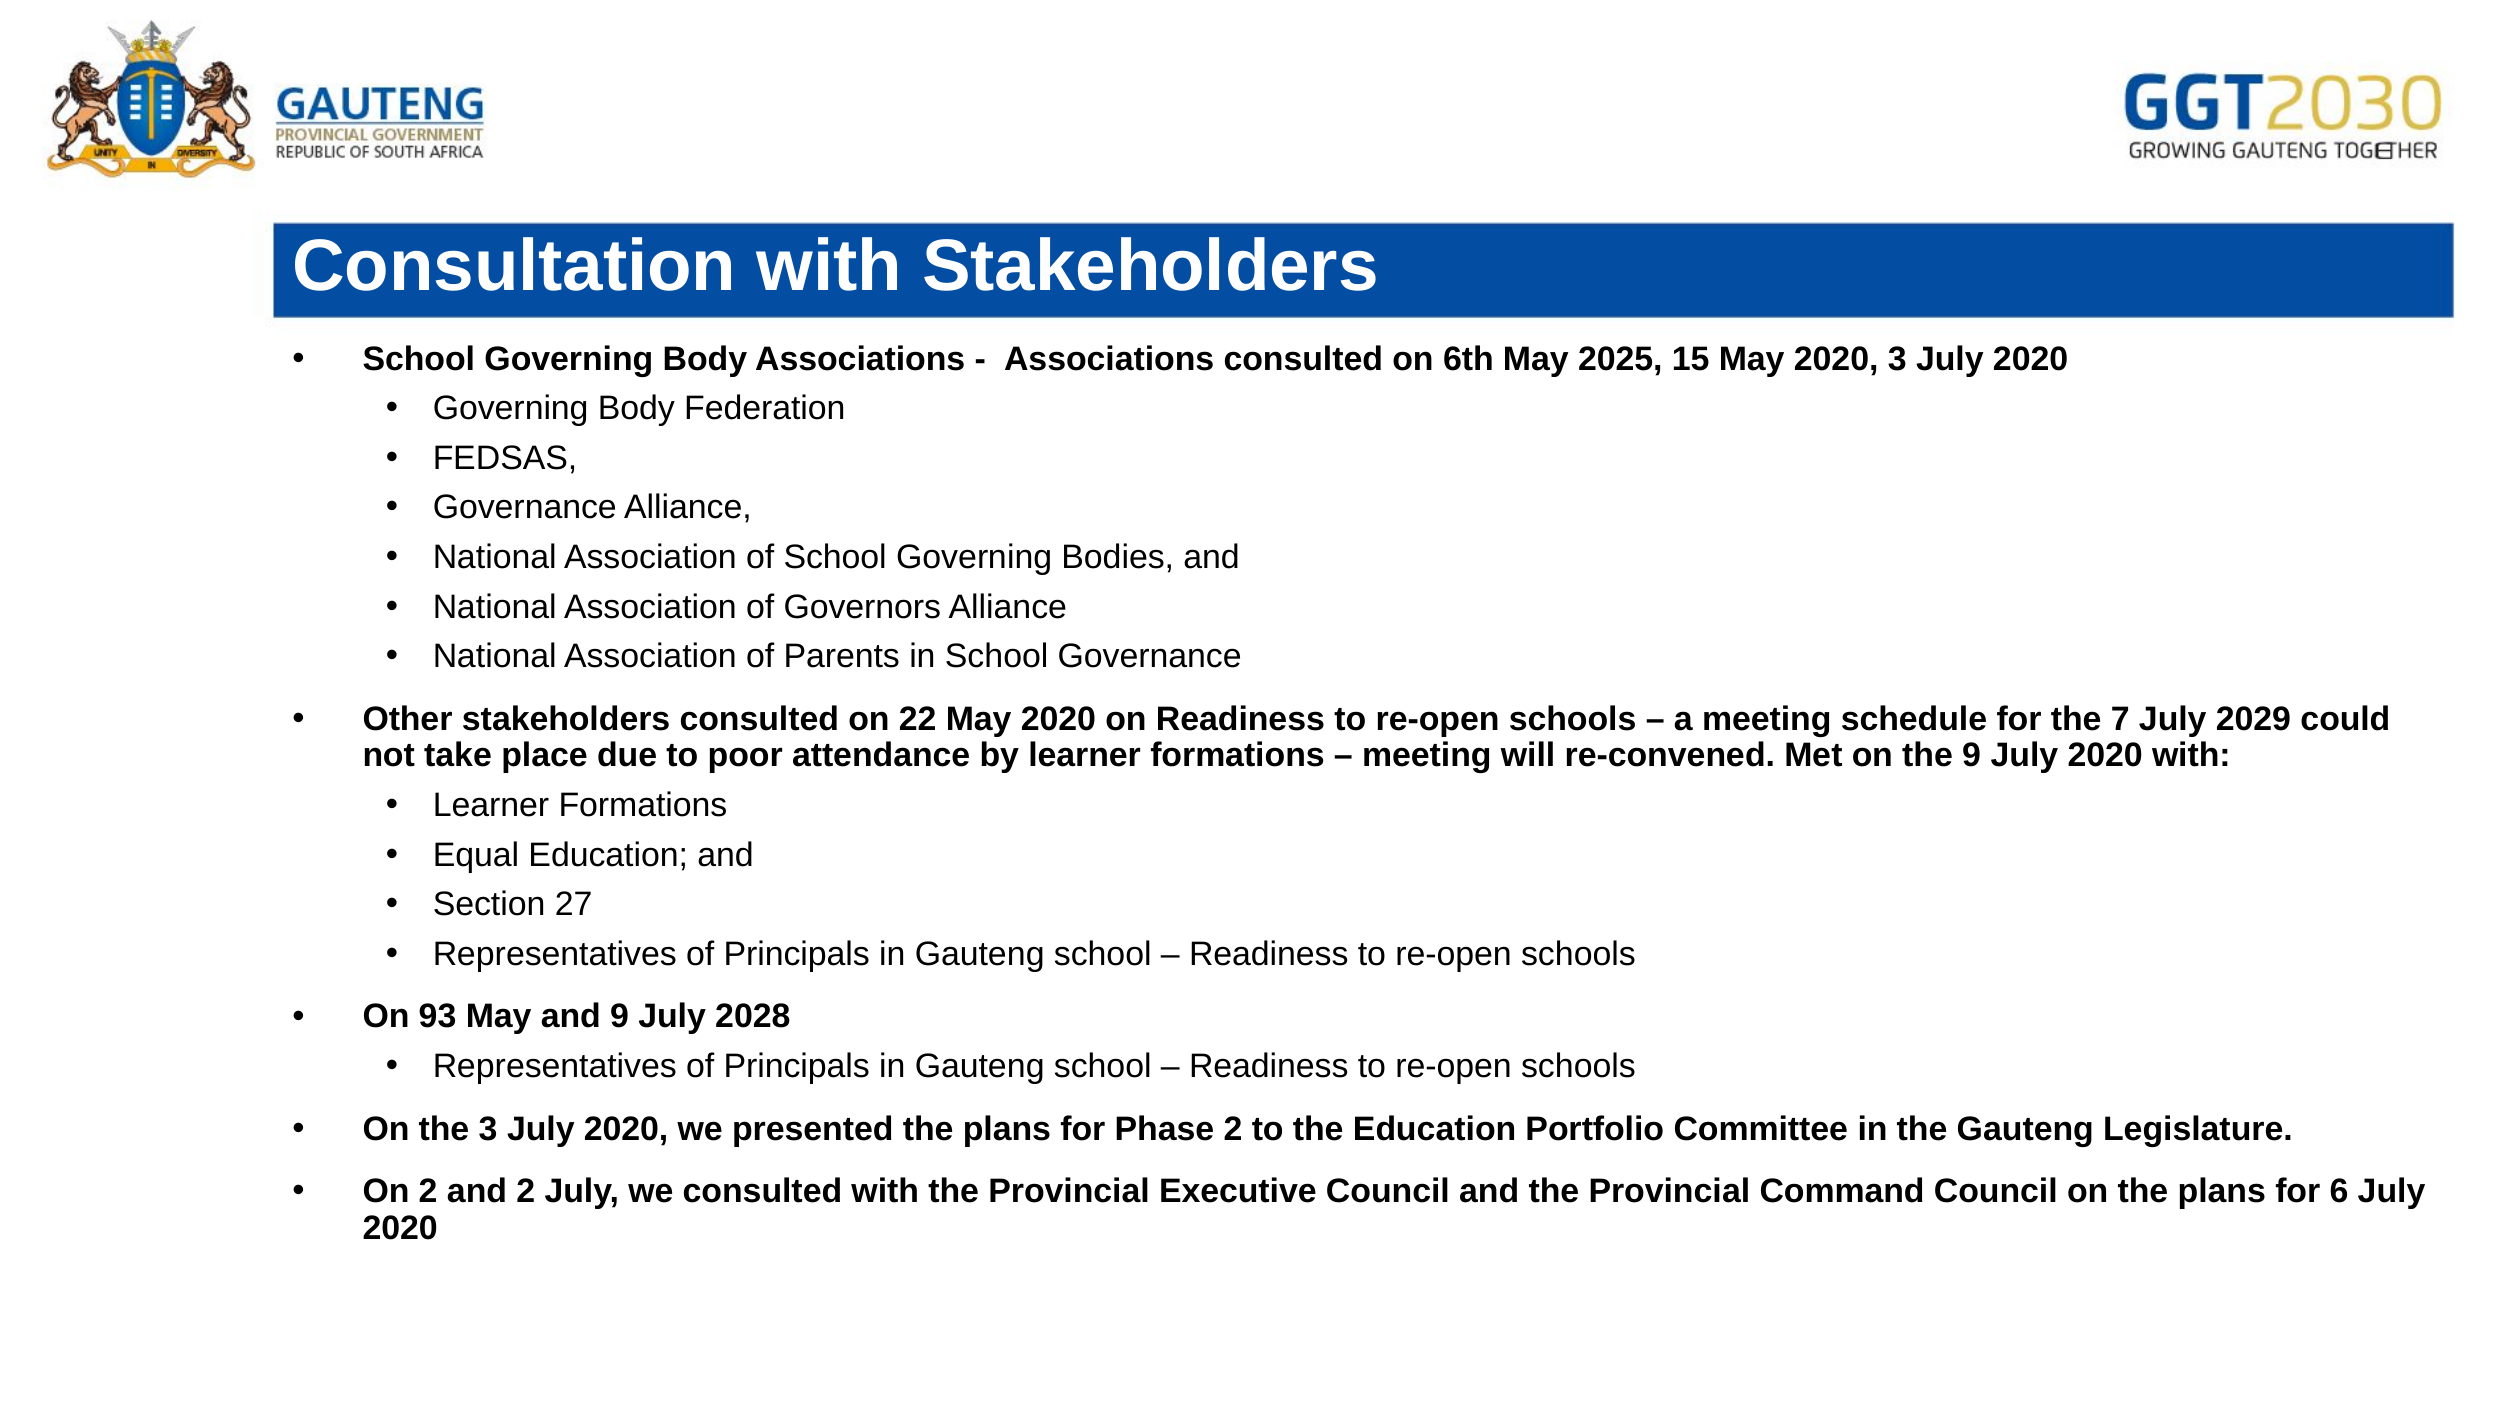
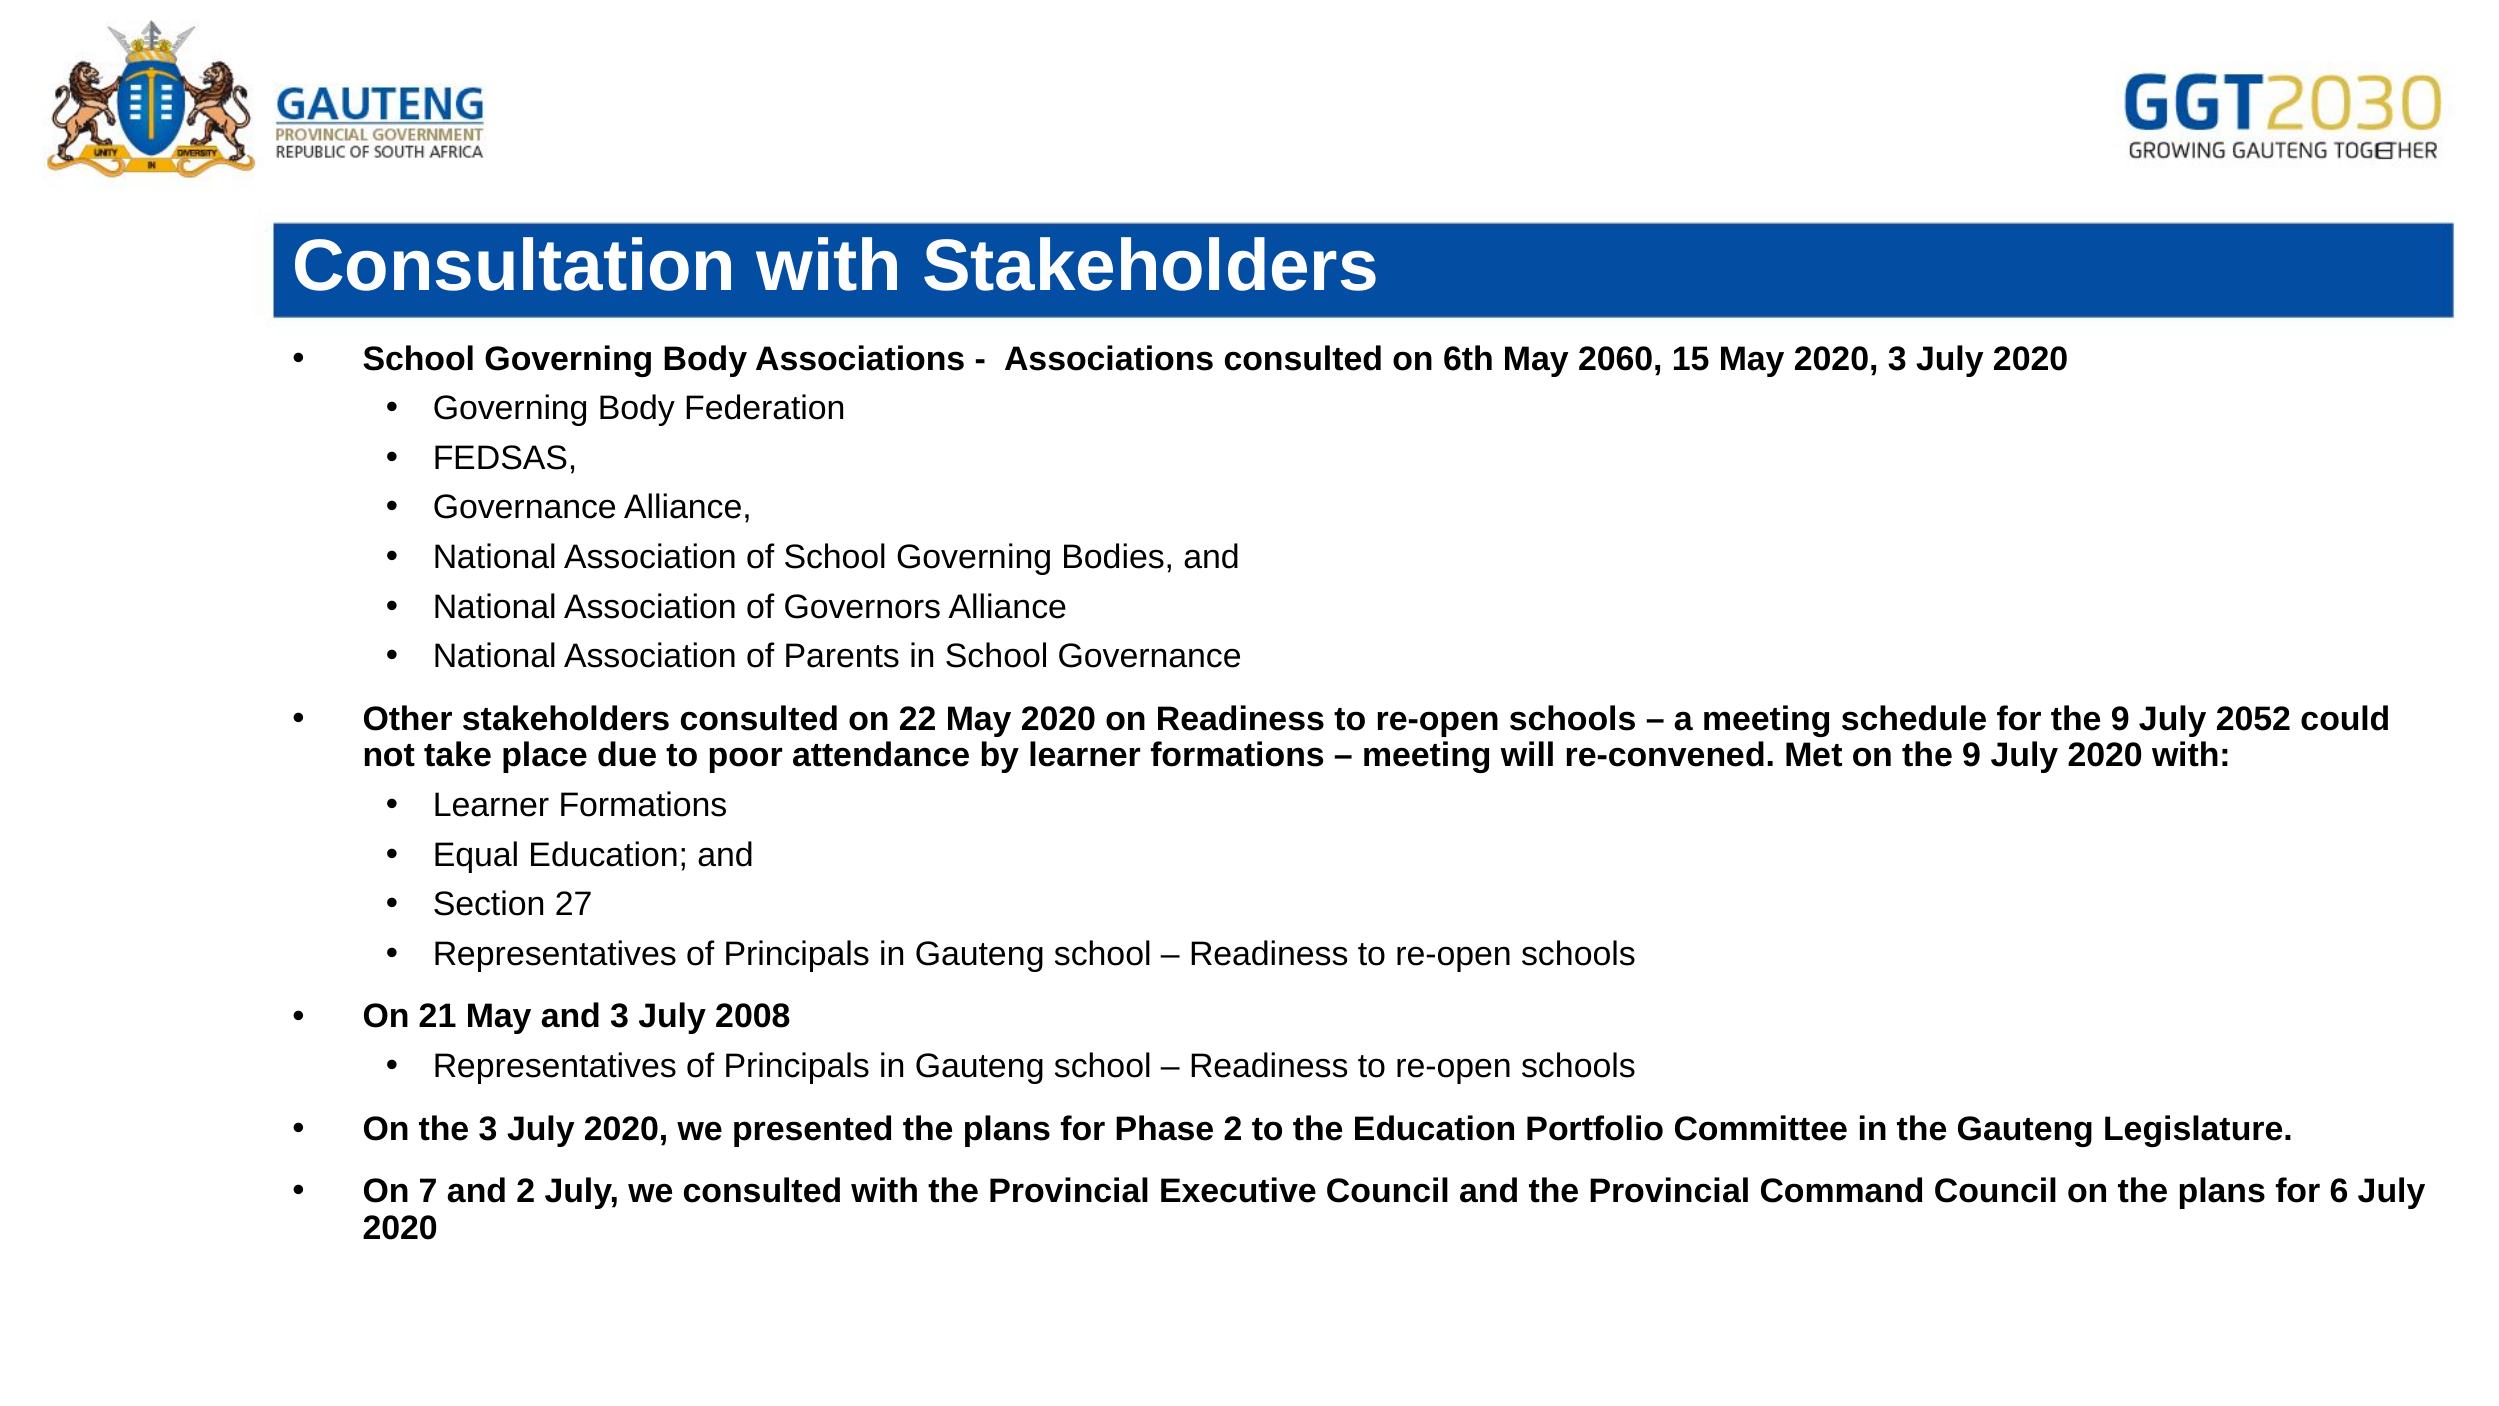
2025: 2025 -> 2060 (1620, 359)
for the 7: 7 -> 9 (2120, 719)
2029: 2029 -> 2052 (2253, 719)
93: 93 -> 21 (437, 1017)
and 9: 9 -> 3 (620, 1017)
2028: 2028 -> 2008 (753, 1017)
On 2: 2 -> 7 (428, 1191)
